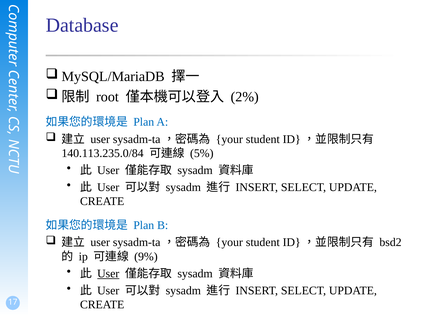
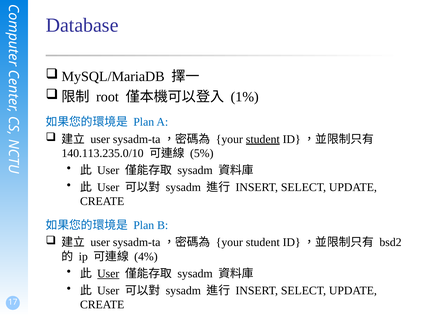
2%: 2% -> 1% (245, 97)
student underline: none -> present (263, 139)
140.113.235.0/84: 140.113.235.0/84 -> 140.113.235.0/10 (103, 153)
9%: 9% -> 4% (146, 256)
